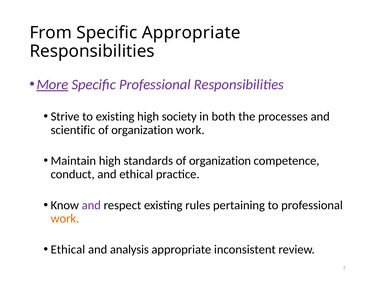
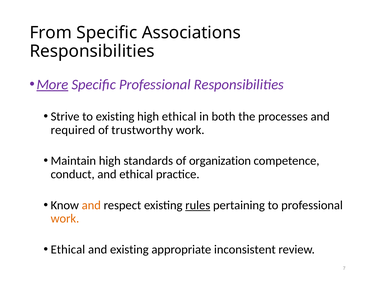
Specific Appropriate: Appropriate -> Associations (191, 33)
high society: society -> ethical (179, 117)
scientific: scientific -> required (73, 130)
organization: organization -> trustworthy (142, 130)
and colour: purple -> orange (91, 205)
rules underline: none -> present (198, 205)
and analysis: analysis -> existing (129, 250)
